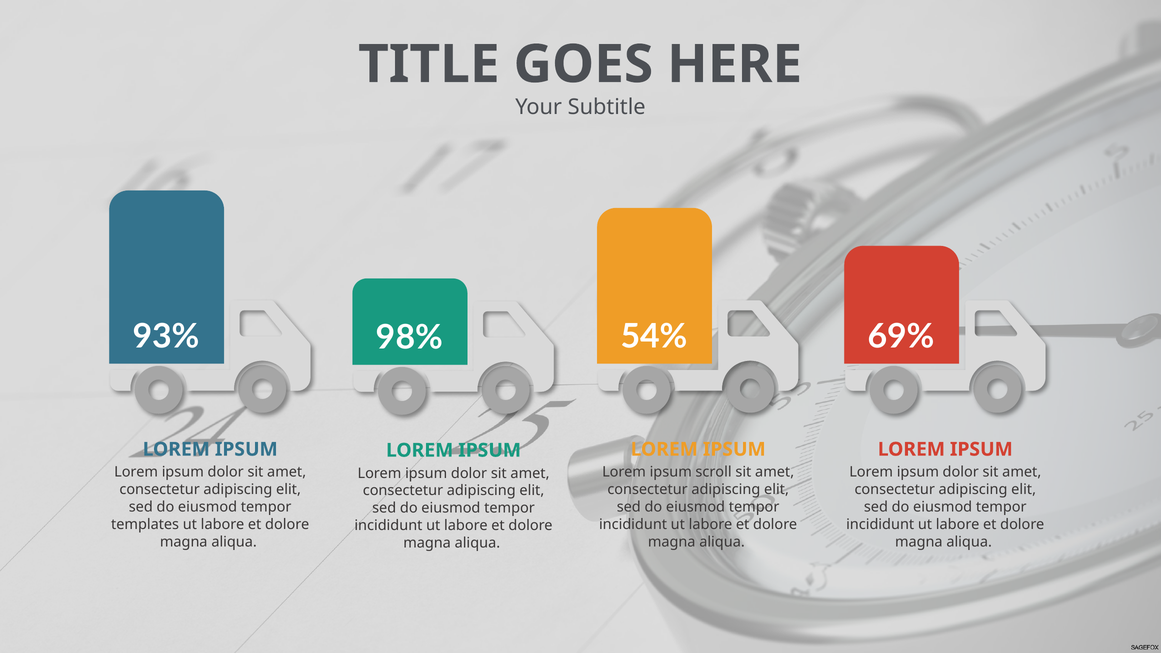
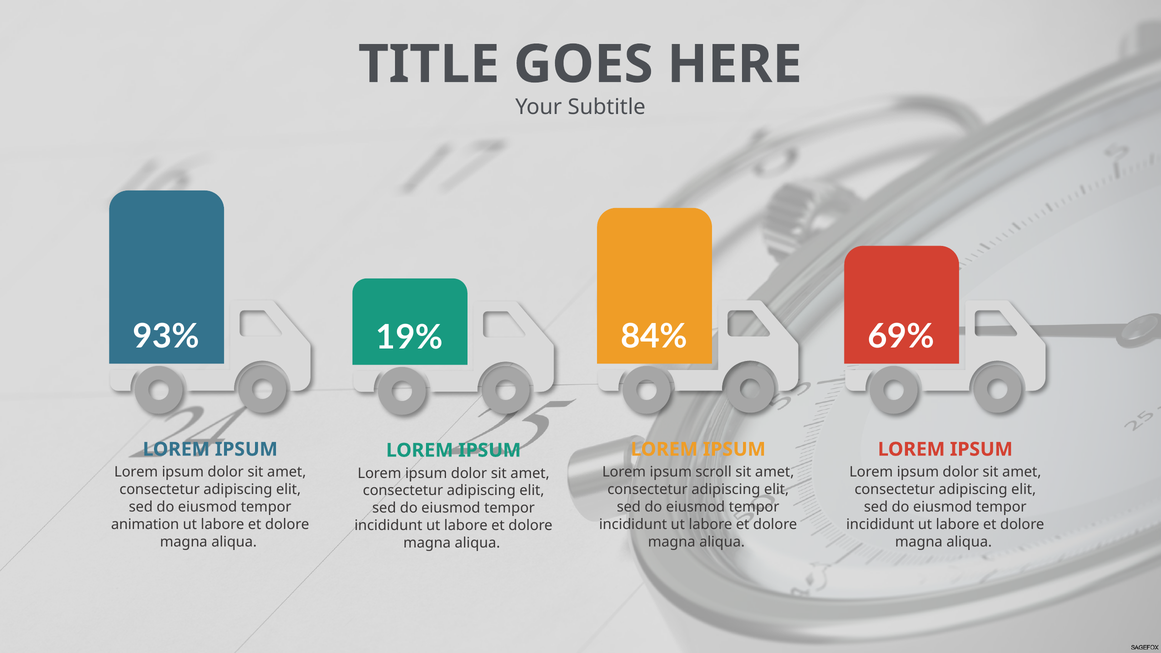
54%: 54% -> 84% (654, 337)
98%: 98% -> 19% (409, 338)
templates: templates -> animation (145, 524)
